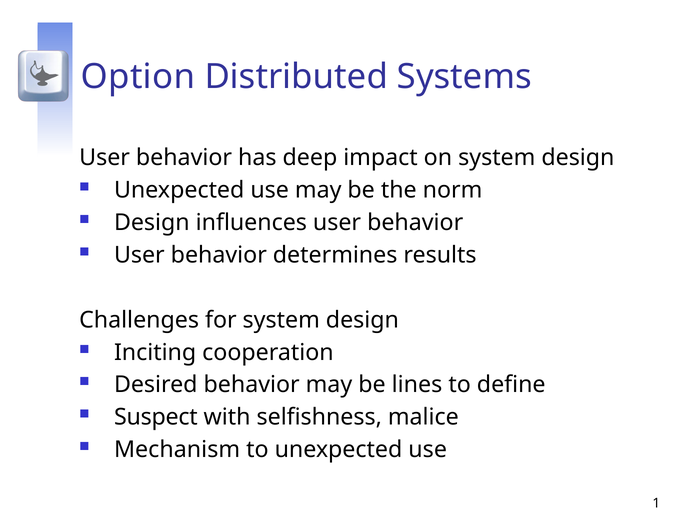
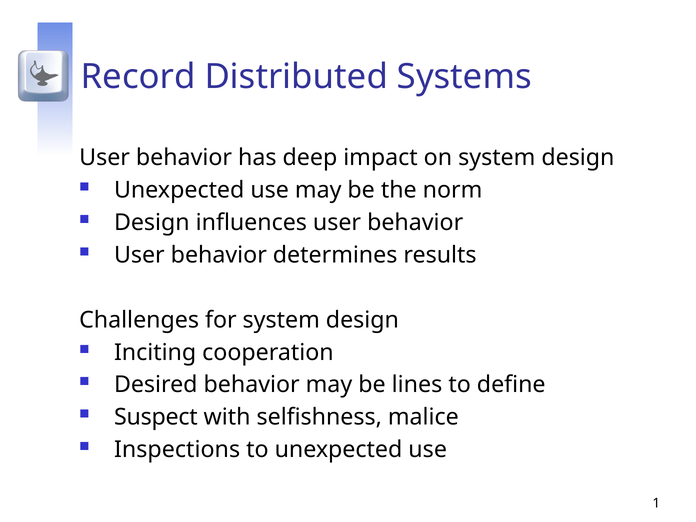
Option: Option -> Record (138, 77)
Mechanism: Mechanism -> Inspections (177, 450)
